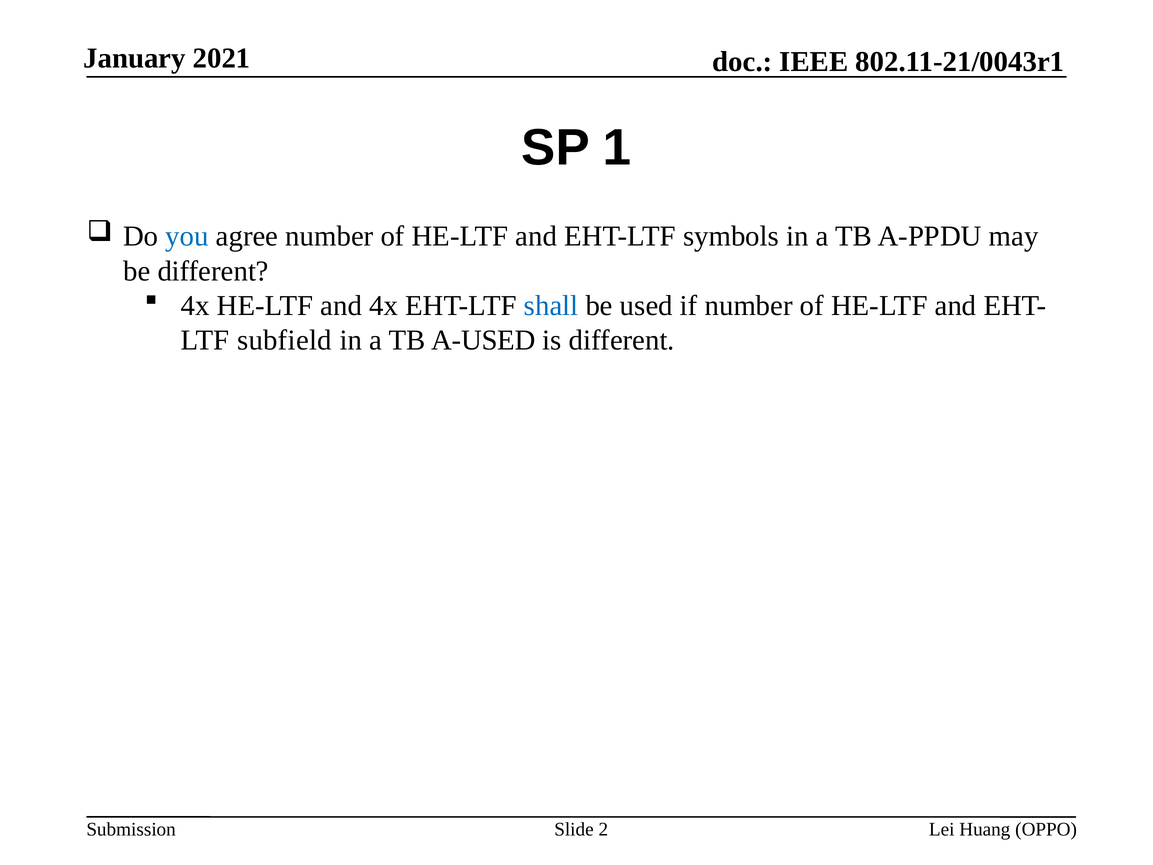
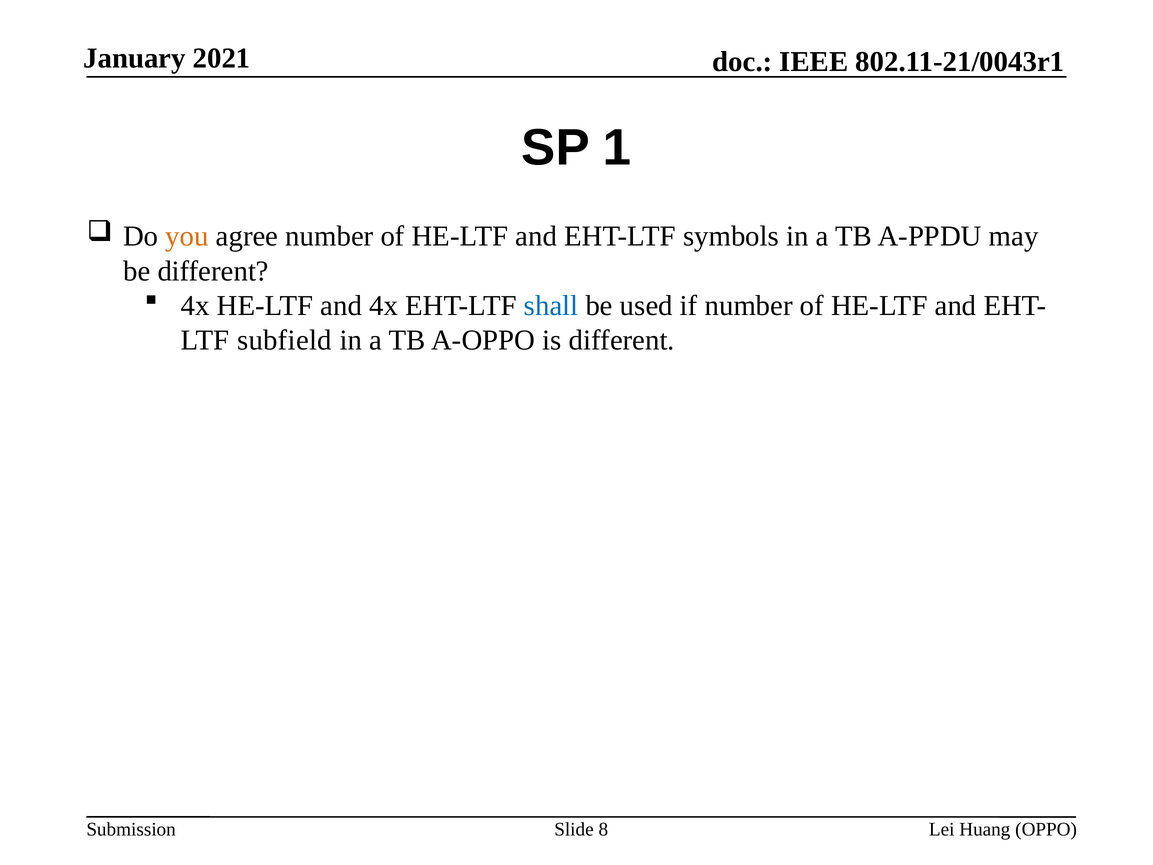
you colour: blue -> orange (187, 236)
A-USED: A-USED -> A-OPPO (483, 340)
2: 2 -> 8 (603, 829)
